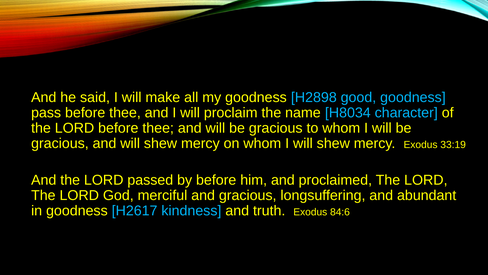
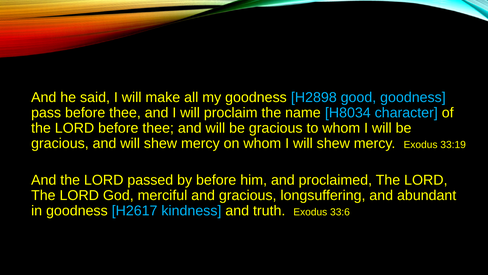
84:6: 84:6 -> 33:6 (340, 212)
